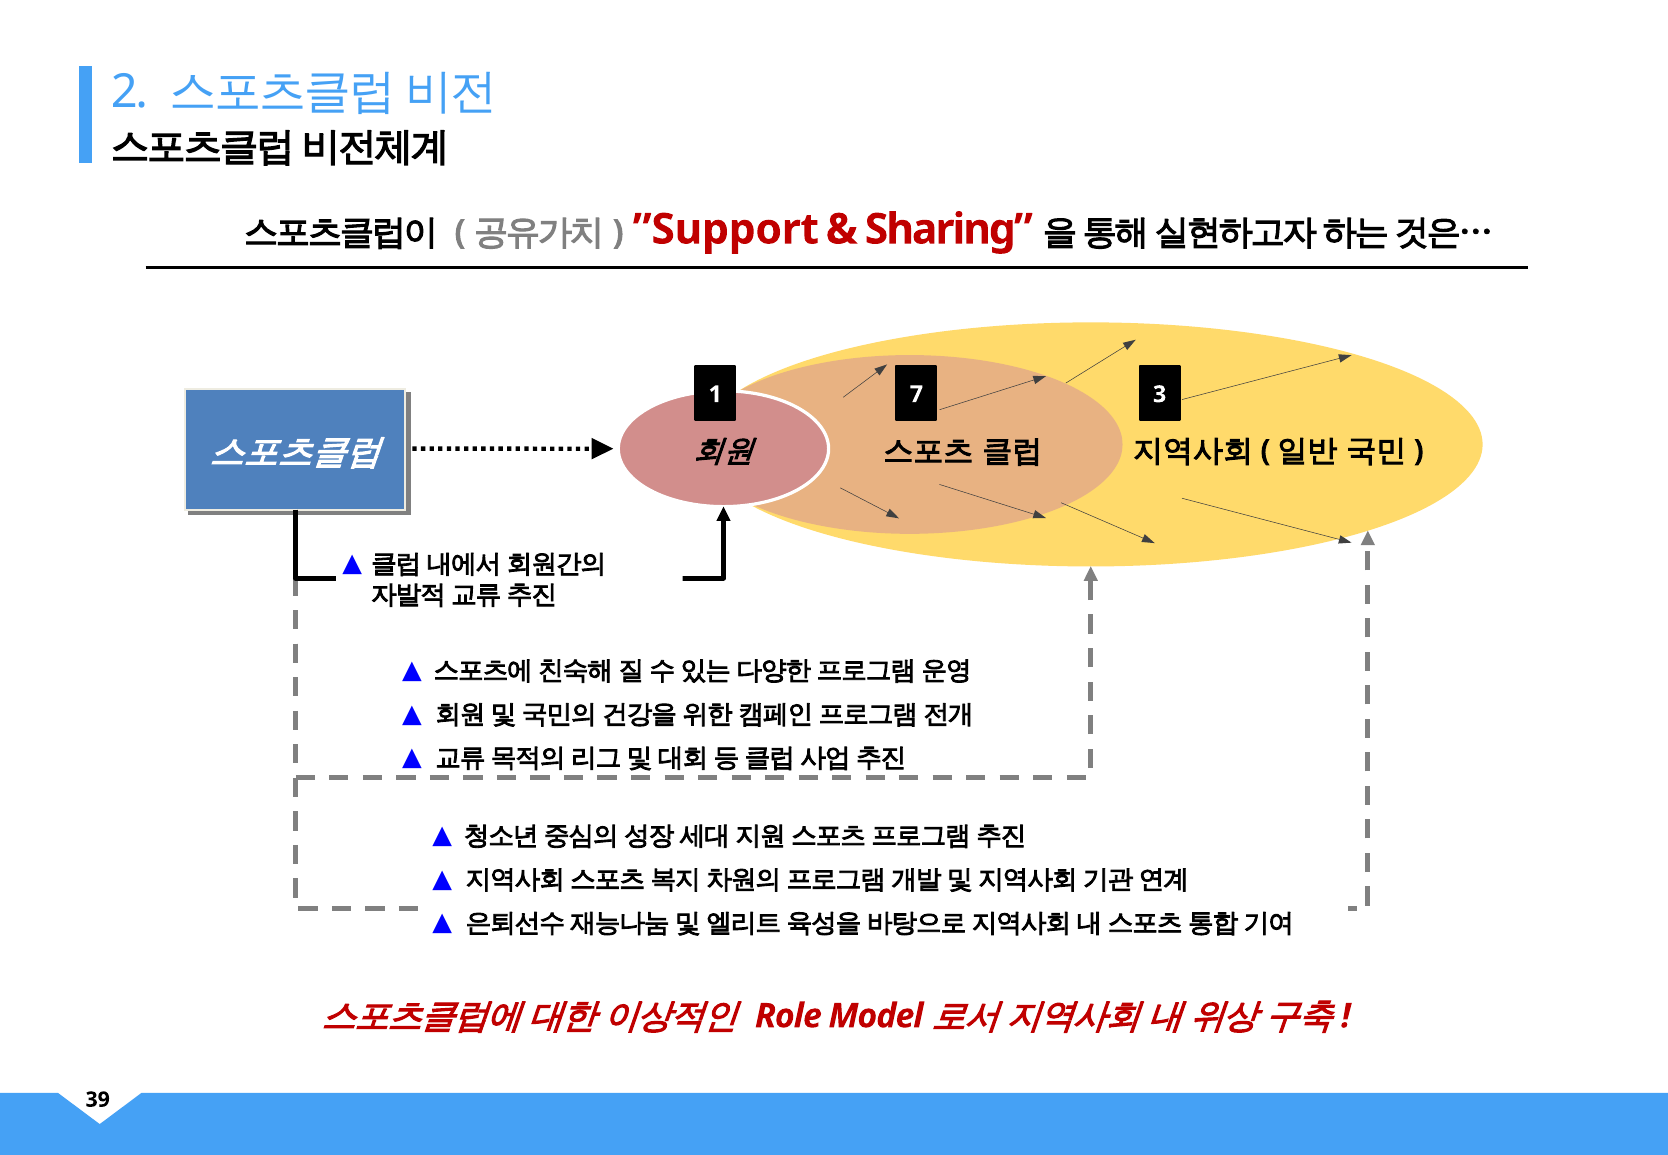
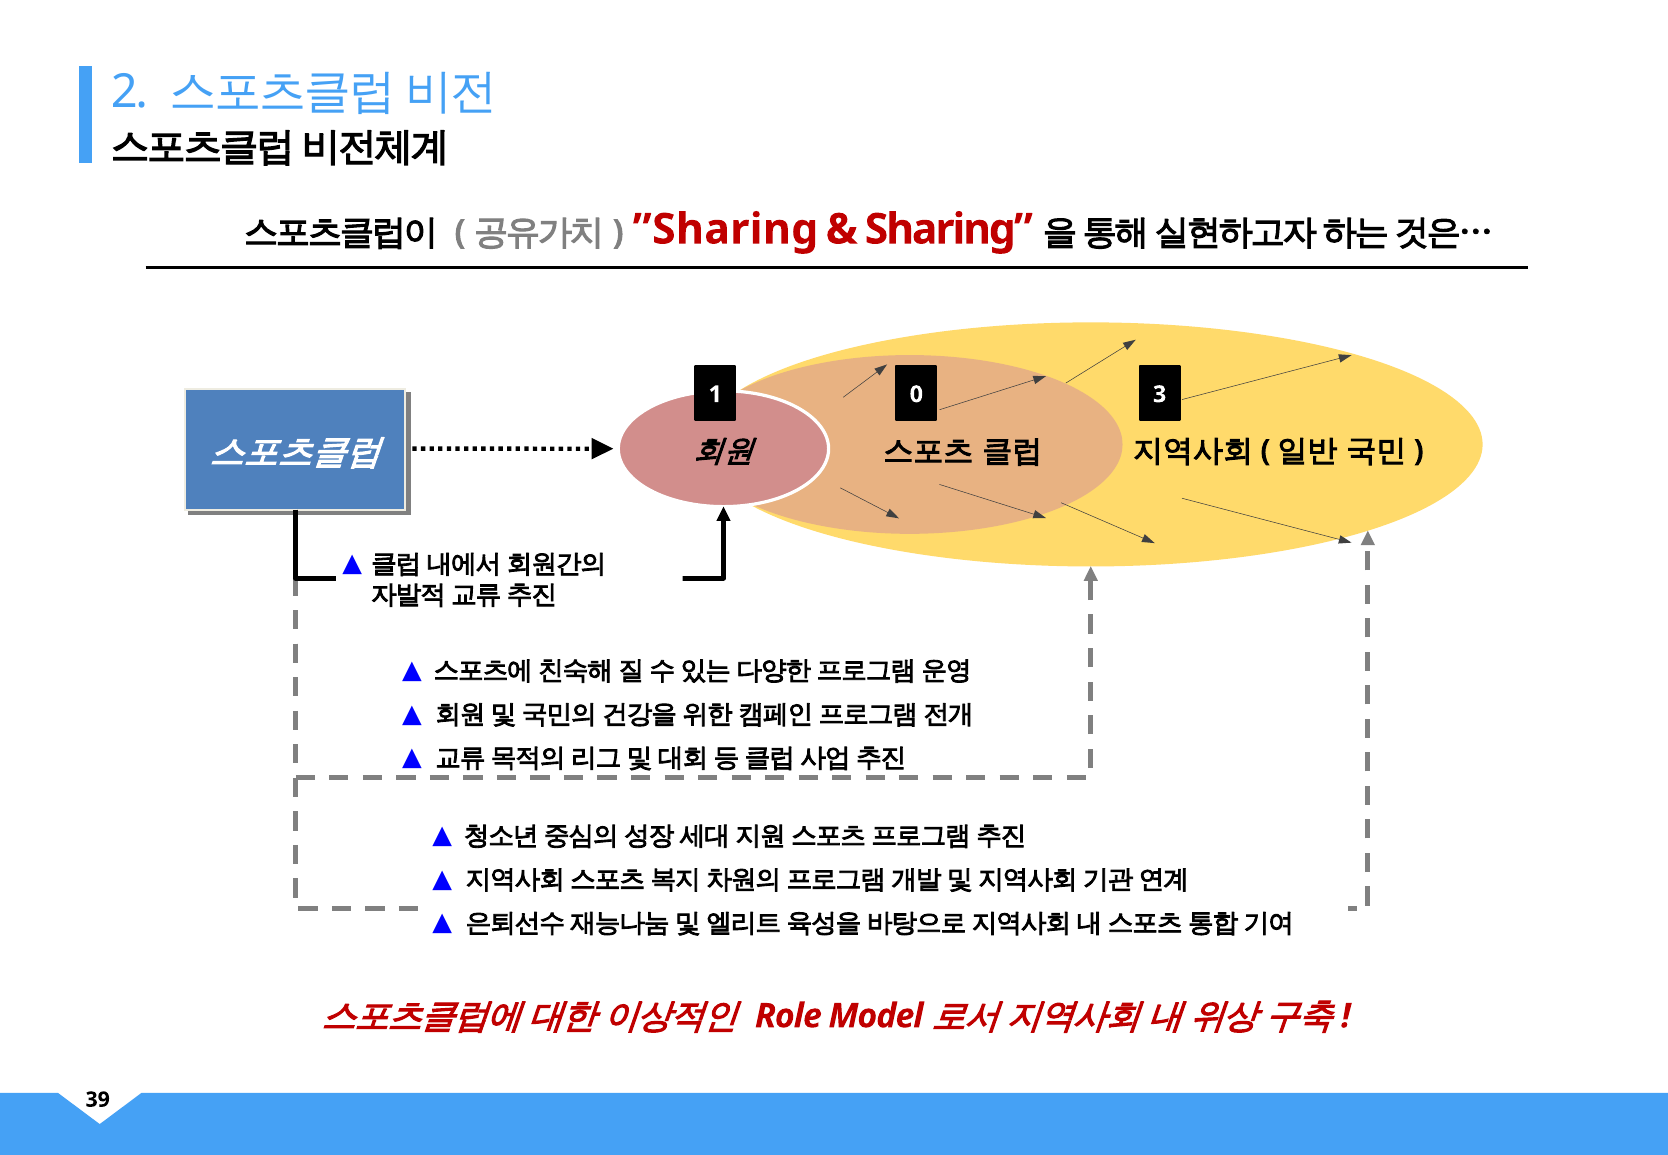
”Support: ”Support -> ”Sharing (725, 229)
7: 7 -> 0 (916, 394)
